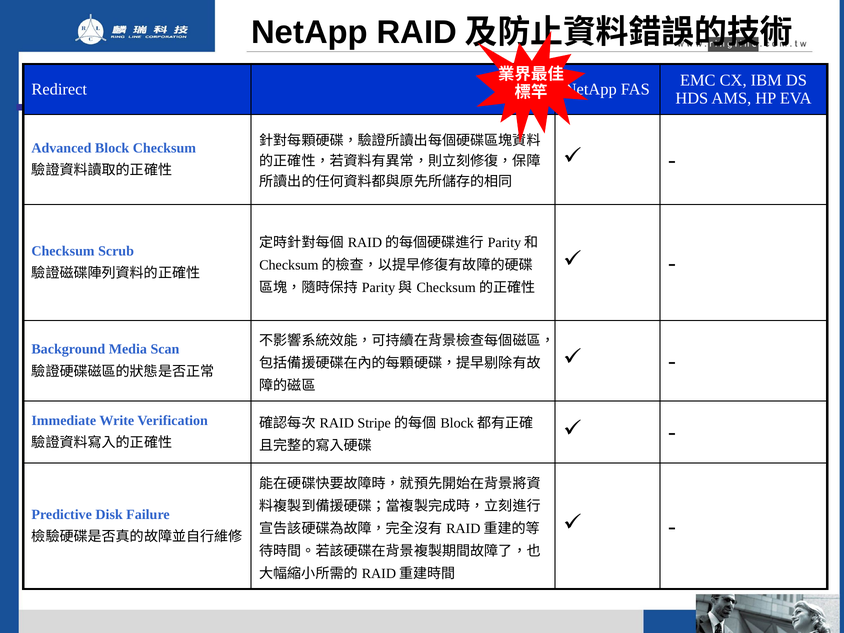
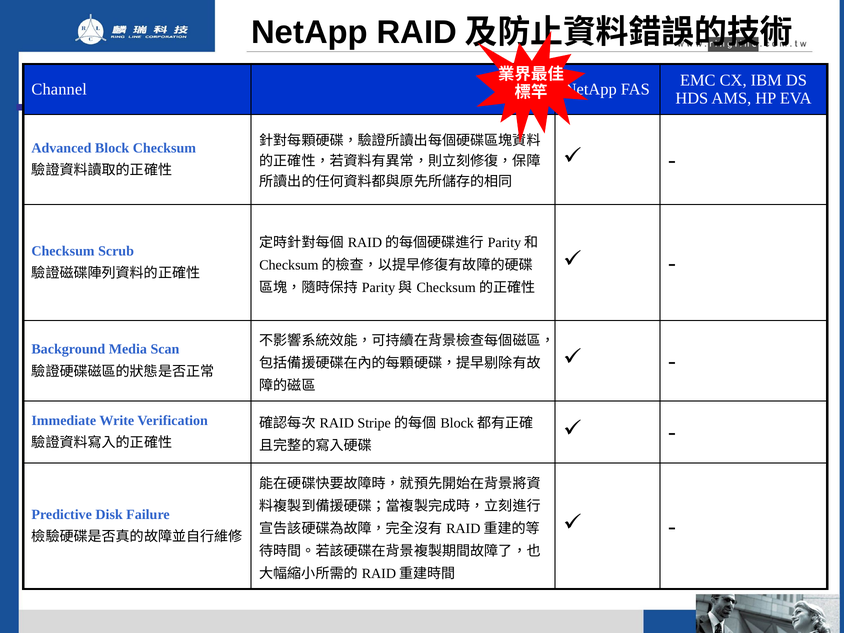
Redirect: Redirect -> Channel (59, 89)
